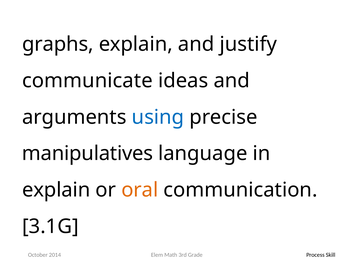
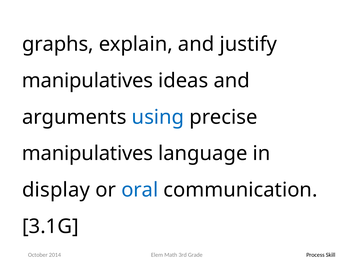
communicate: communicate -> manipulatives (88, 81)
explain: explain -> display (56, 190)
oral colour: orange -> blue (140, 190)
